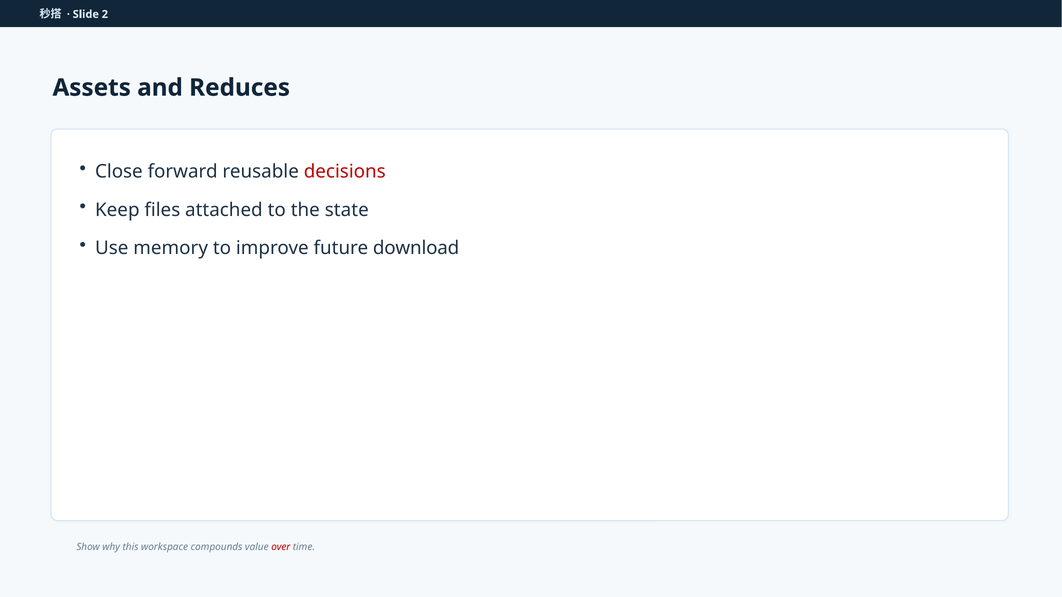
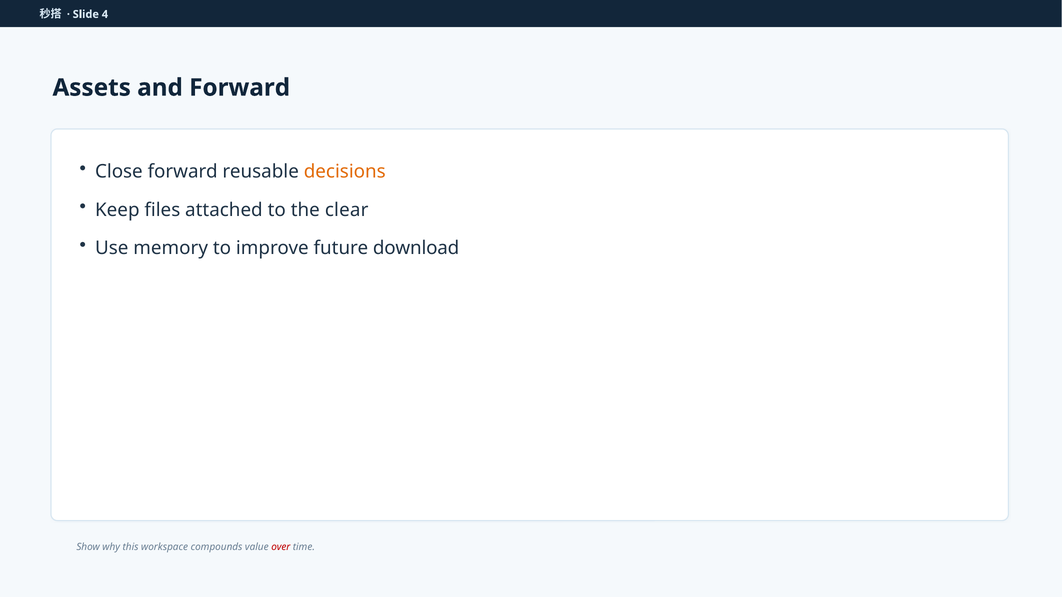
2: 2 -> 4 (105, 14)
and Reduces: Reduces -> Forward (240, 88)
decisions colour: red -> orange (345, 172)
state: state -> clear (347, 210)
